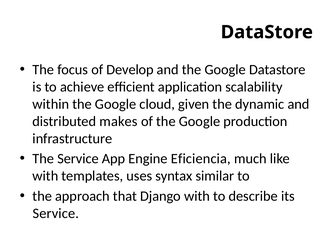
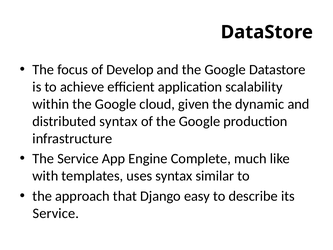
distributed makes: makes -> syntax (119, 121)
Eficiencia: Eficiencia -> Complete (201, 159)
Django with: with -> easy (197, 196)
